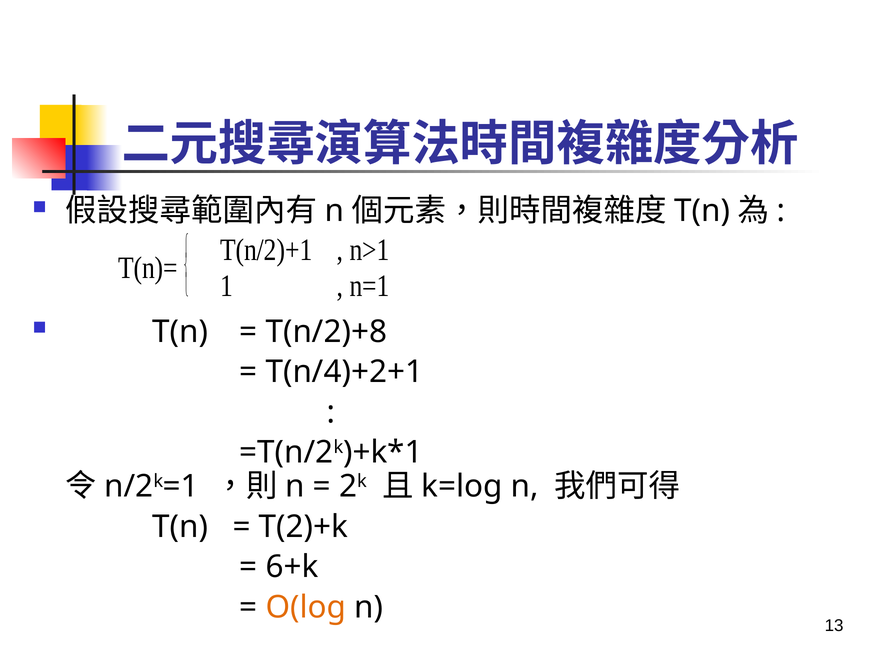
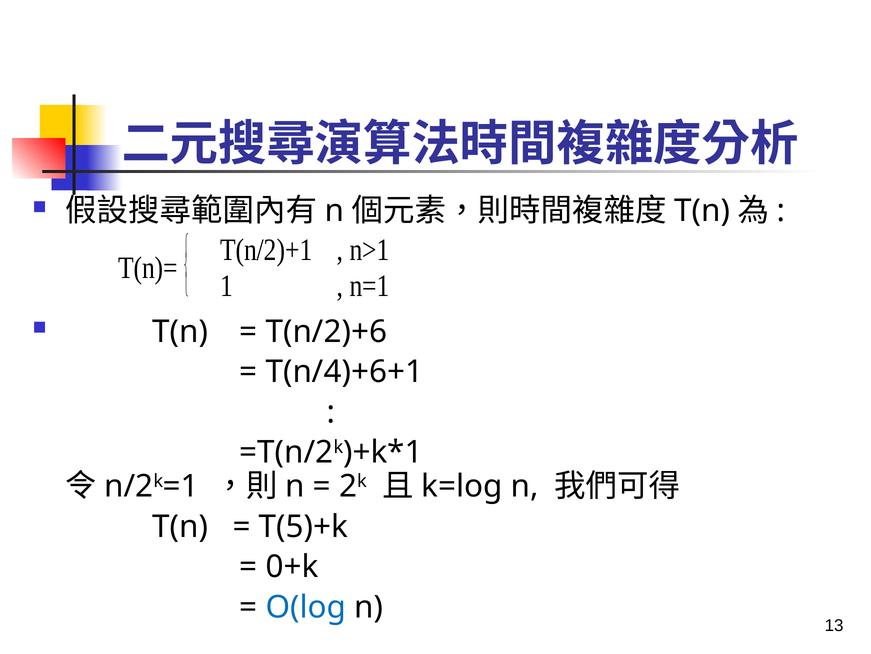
T(n/2)+8: T(n/2)+8 -> T(n/2)+6 (326, 331)
T(n/4)+2+1: T(n/4)+2+1 -> T(n/4)+6+1 (344, 371)
T(2)+k: T(2)+k -> T(5)+k (303, 526)
6+k: 6+k -> 0+k (292, 566)
O(log colour: orange -> blue (306, 607)
